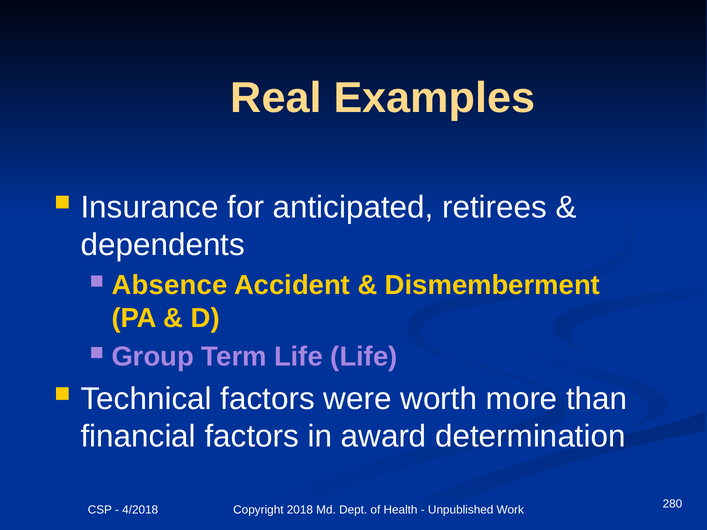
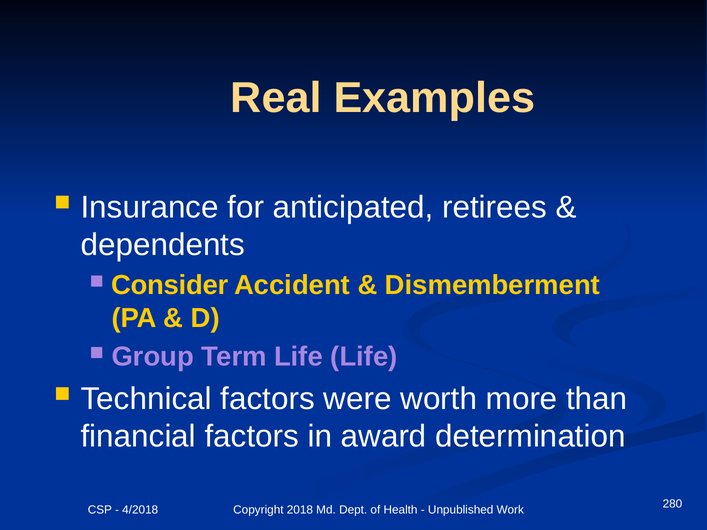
Absence: Absence -> Consider (170, 286)
